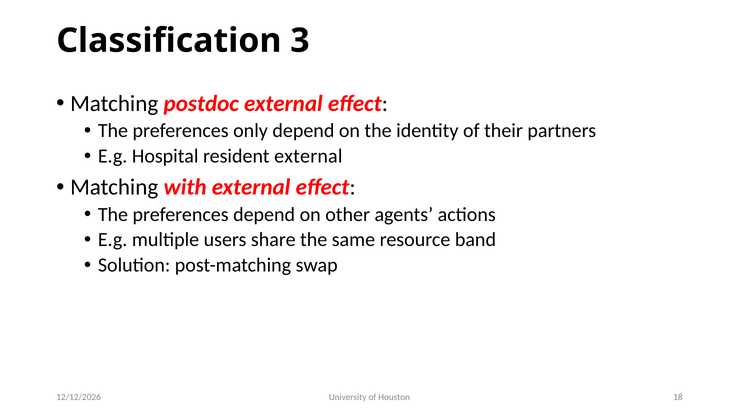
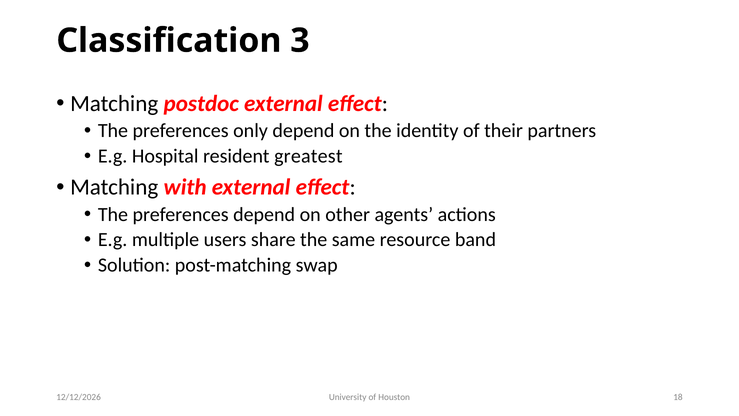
resident external: external -> greatest (308, 156)
